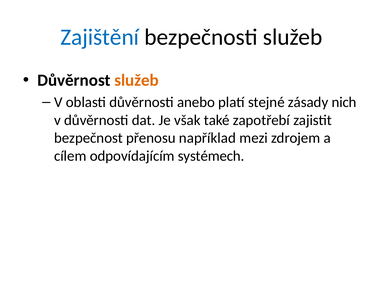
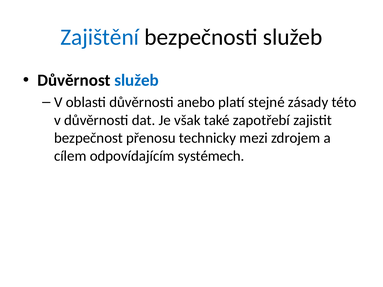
služeb colour: orange -> blue (137, 80)
nich: nich -> této (344, 102)
například: například -> technicky (208, 138)
